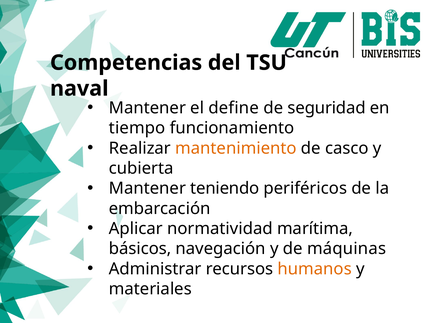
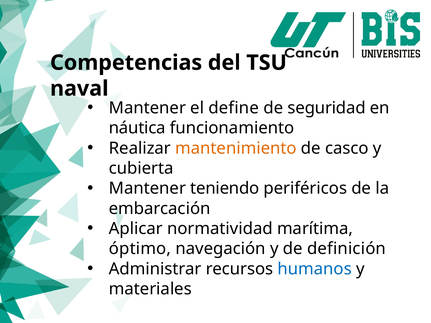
tiempo: tiempo -> náutica (137, 128)
básicos: básicos -> óptimo (140, 249)
máquinas: máquinas -> definición (347, 249)
humanos colour: orange -> blue (315, 269)
